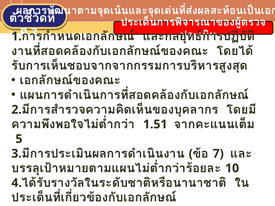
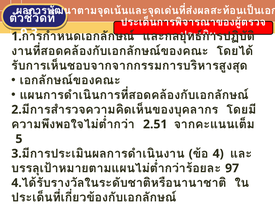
1.51: 1.51 -> 2.51 (155, 124)
7: 7 -> 4 (218, 154)
10: 10 -> 97 (232, 168)
